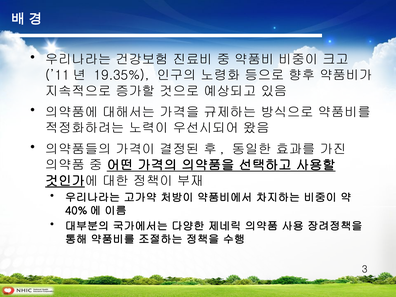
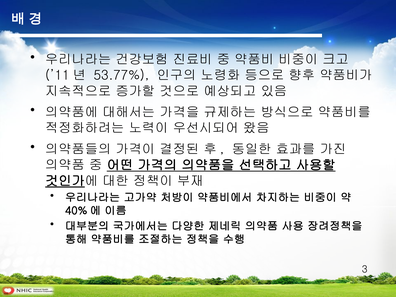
19.35%: 19.35% -> 53.77% (121, 75)
